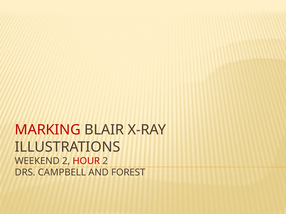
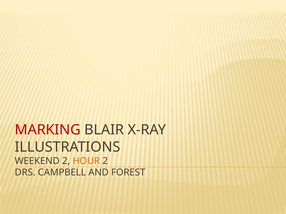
HOUR colour: red -> orange (86, 161)
